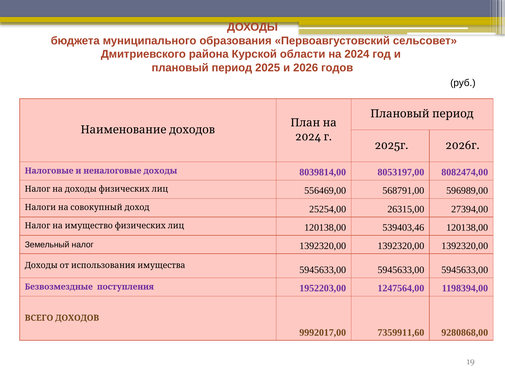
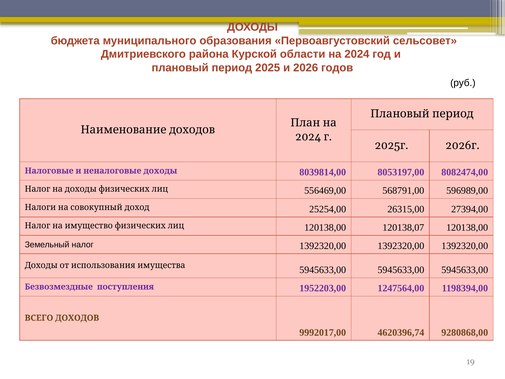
539403,46: 539403,46 -> 120138,07 (403, 227)
7359911,60: 7359911,60 -> 4620396,74 (401, 332)
